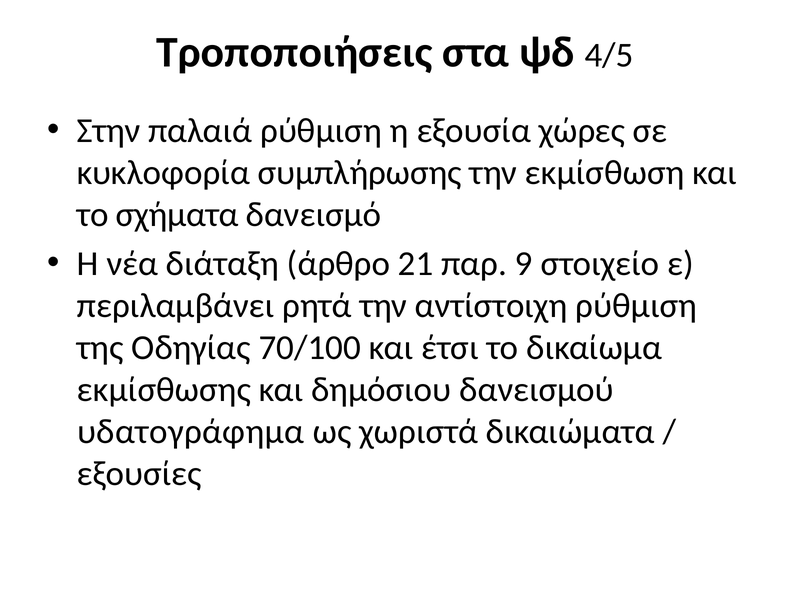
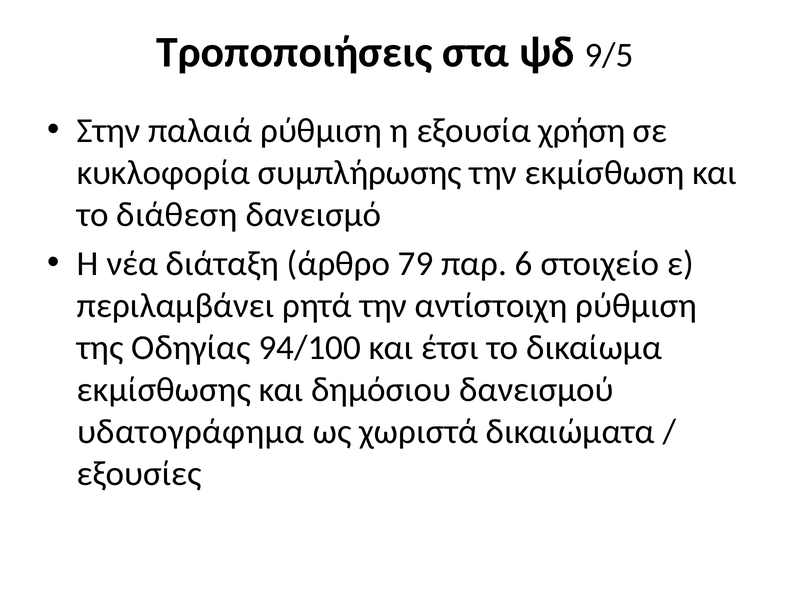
4/5: 4/5 -> 9/5 (609, 55)
χώρες: χώρες -> χρήση (582, 131)
σχήματα: σχήματα -> διάθεση (177, 215)
21: 21 -> 79 (416, 264)
9: 9 -> 6 (524, 264)
70/100: 70/100 -> 94/100 (310, 348)
